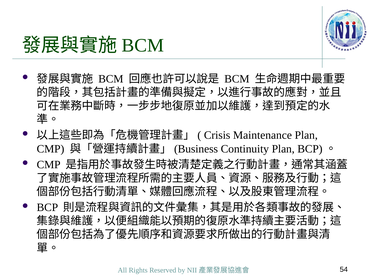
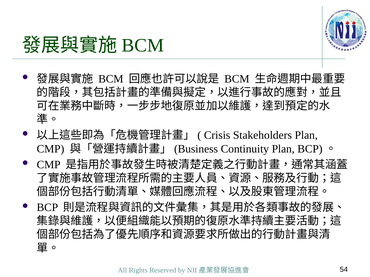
Maintenance: Maintenance -> Stakeholders (262, 136)
